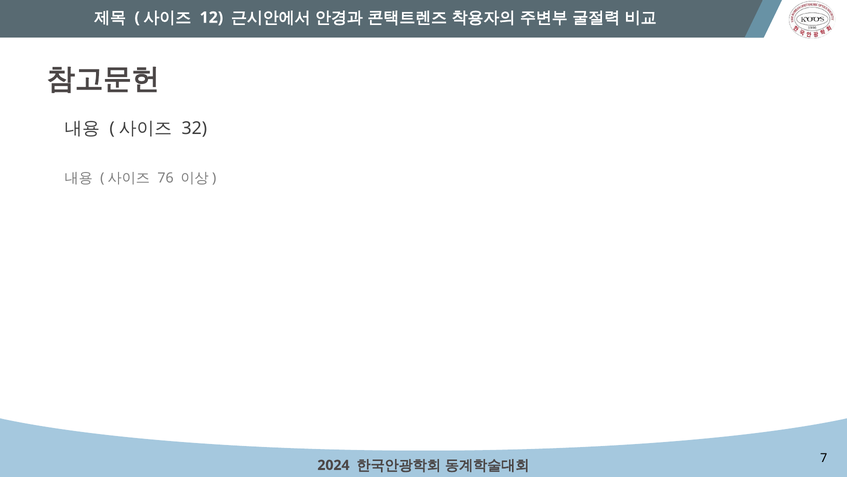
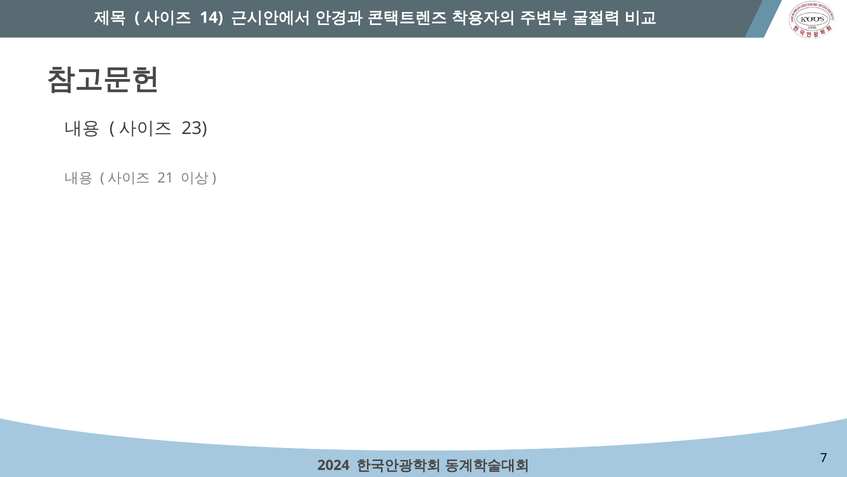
12: 12 -> 14 (211, 17)
32: 32 -> 23 (194, 128)
76: 76 -> 21 (166, 178)
